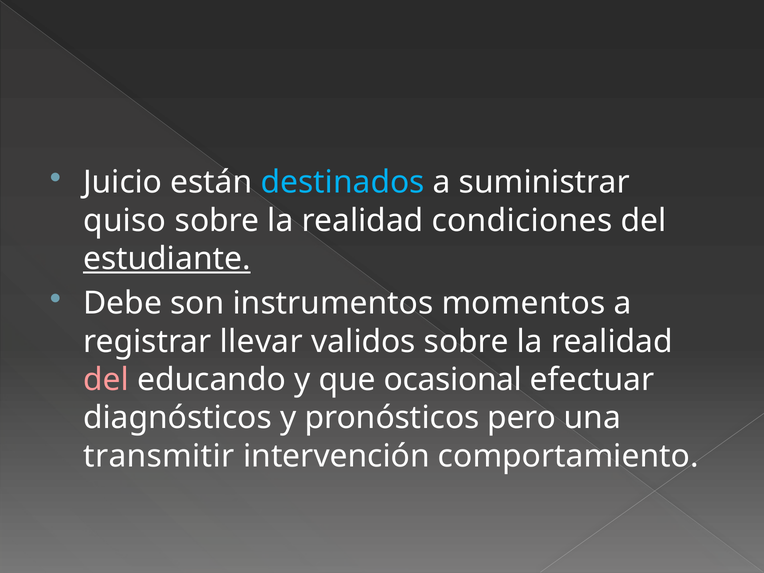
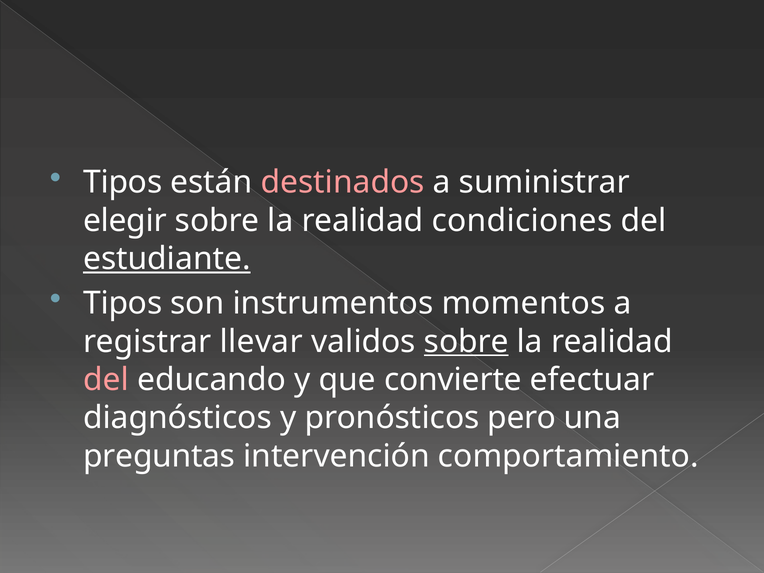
Juicio: Juicio -> Tipos (123, 182)
destinados colour: light blue -> pink (343, 182)
quiso: quiso -> elegir (125, 221)
Debe: Debe -> Tipos (123, 303)
sobre underline: none -> present (466, 342)
ocasional: ocasional -> convierte (453, 380)
transmitir: transmitir -> preguntas (159, 456)
